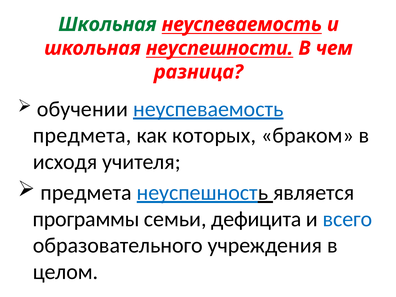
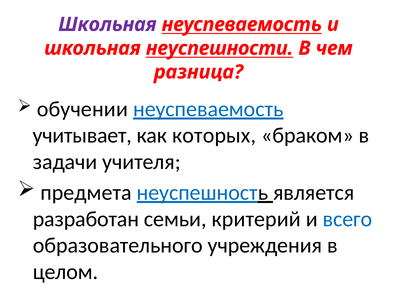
Школьная colour: green -> purple (107, 24)
предмета: предмета -> учитывает (82, 135)
исходя: исходя -> задачи (65, 162)
программы: программы -> разработан (86, 219)
дефицита: дефицита -> критерий (256, 219)
